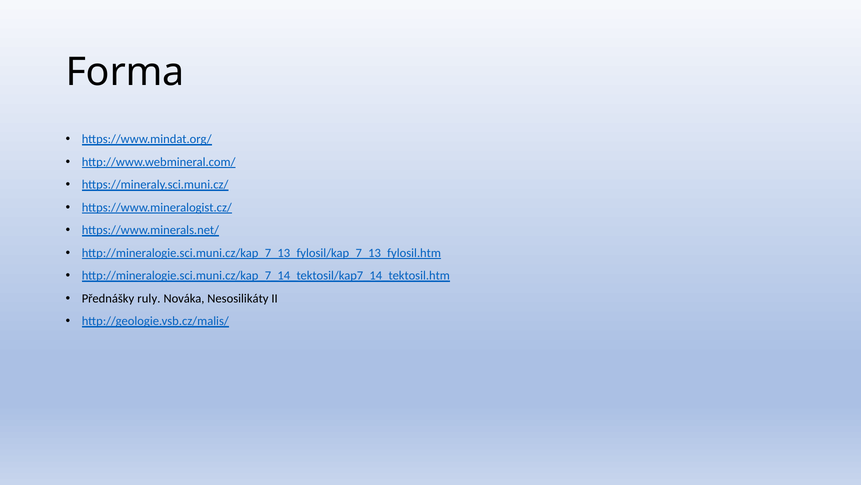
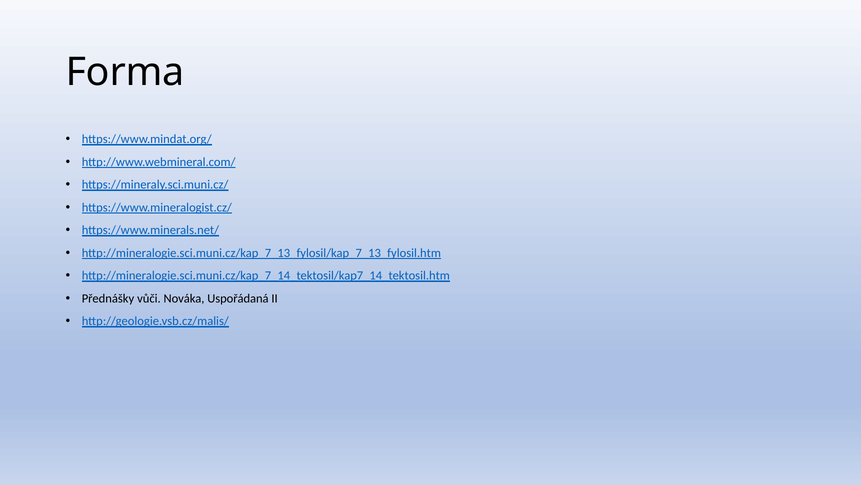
ruly: ruly -> vůči (149, 298)
Nesosilikáty: Nesosilikáty -> Uspořádaná (238, 298)
